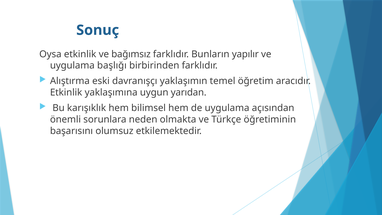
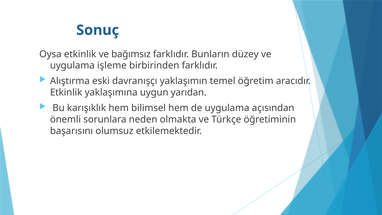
yapılır: yapılır -> düzey (245, 54)
başlığı: başlığı -> işleme (112, 66)
